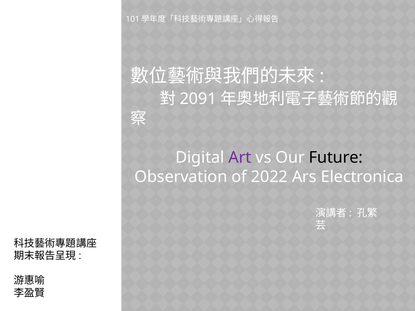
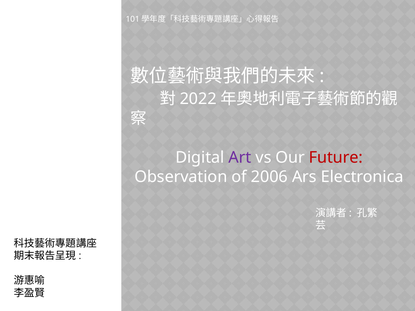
2091: 2091 -> 2022 (198, 99)
Future colour: black -> red (336, 157)
2022: 2022 -> 2006 (269, 177)
